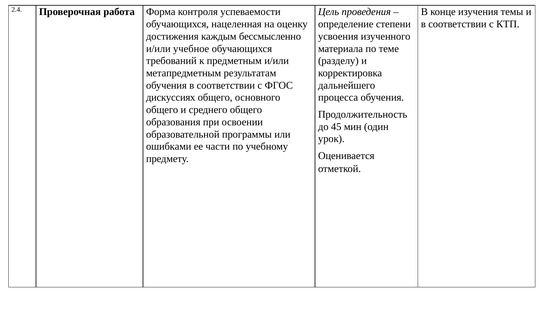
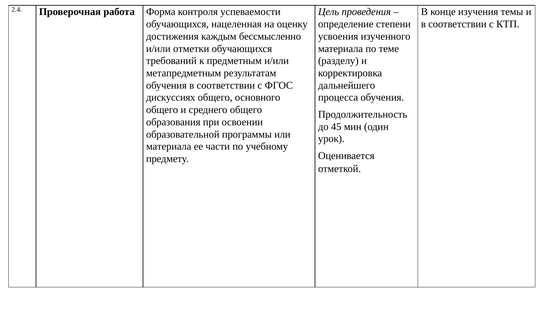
учебное: учебное -> отметки (191, 49)
ошибками: ошибками -> материала (169, 146)
